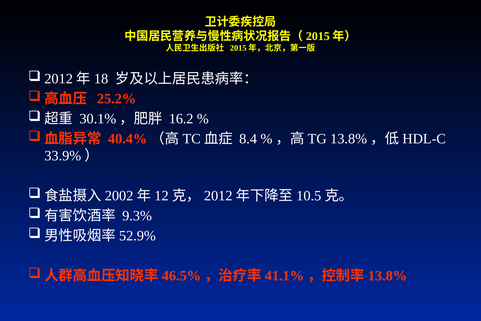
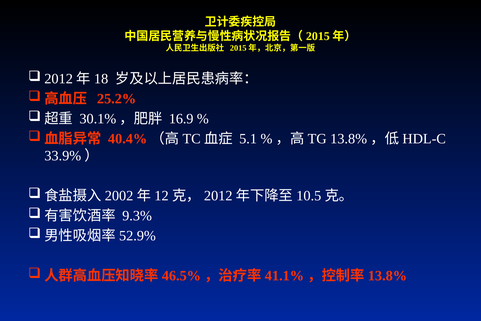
16.2: 16.2 -> 16.9 (181, 119)
8.4: 8.4 -> 5.1 (248, 139)
